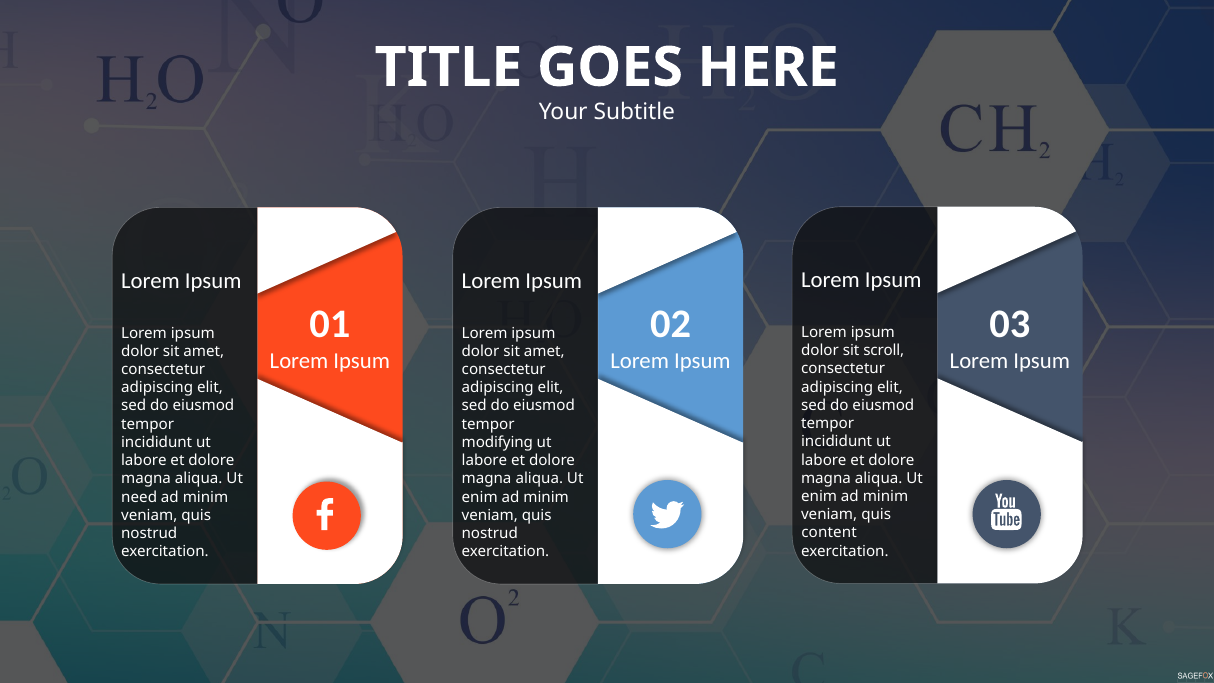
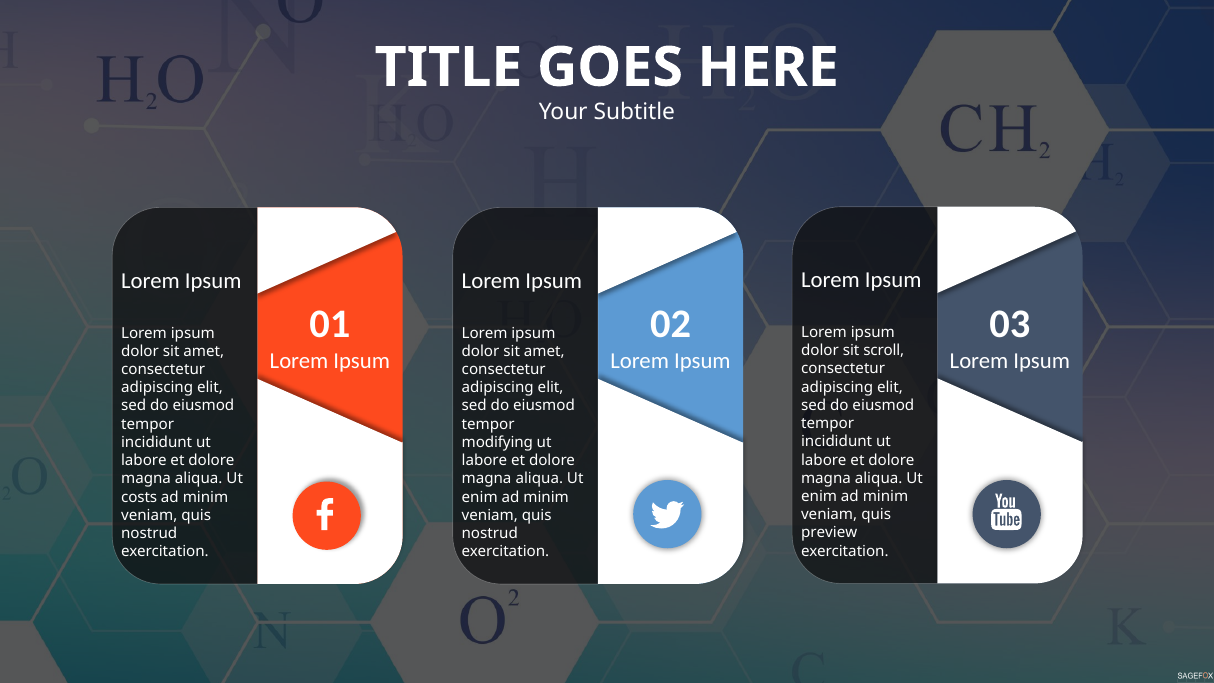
need: need -> costs (139, 497)
content: content -> preview (829, 533)
